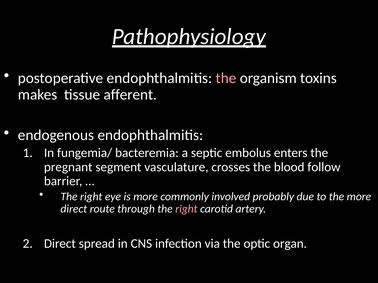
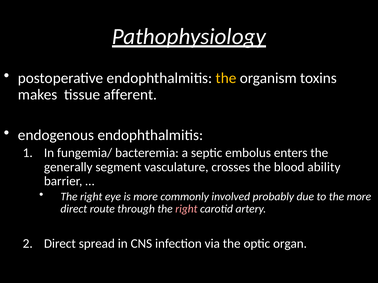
the colour: pink -> yellow (226, 78)
pregnant: pregnant -> generally (68, 167)
follow: follow -> ability (324, 167)
